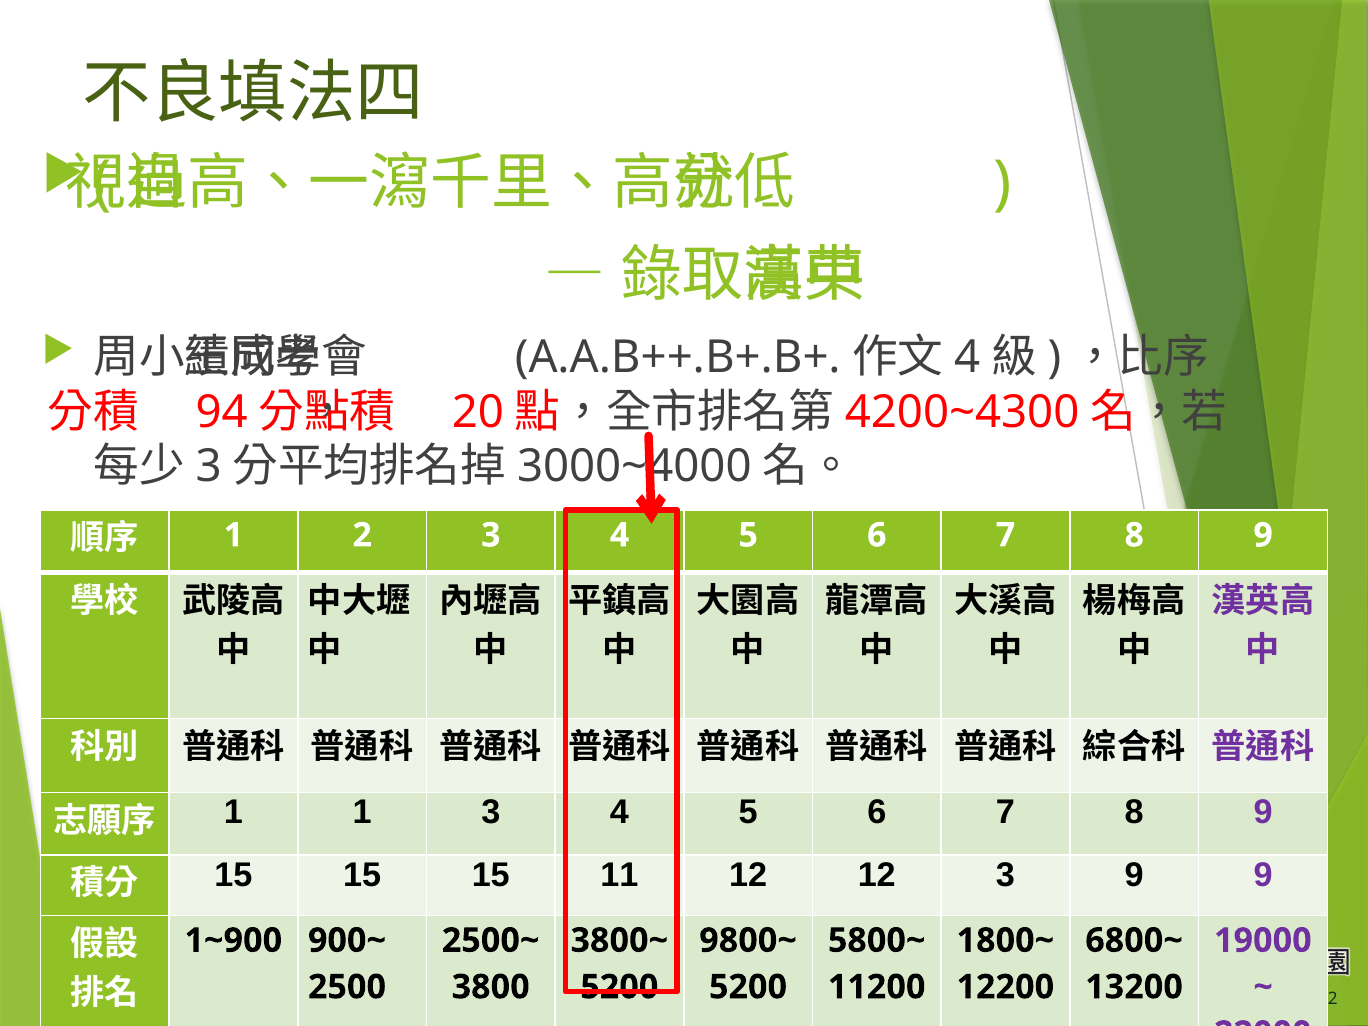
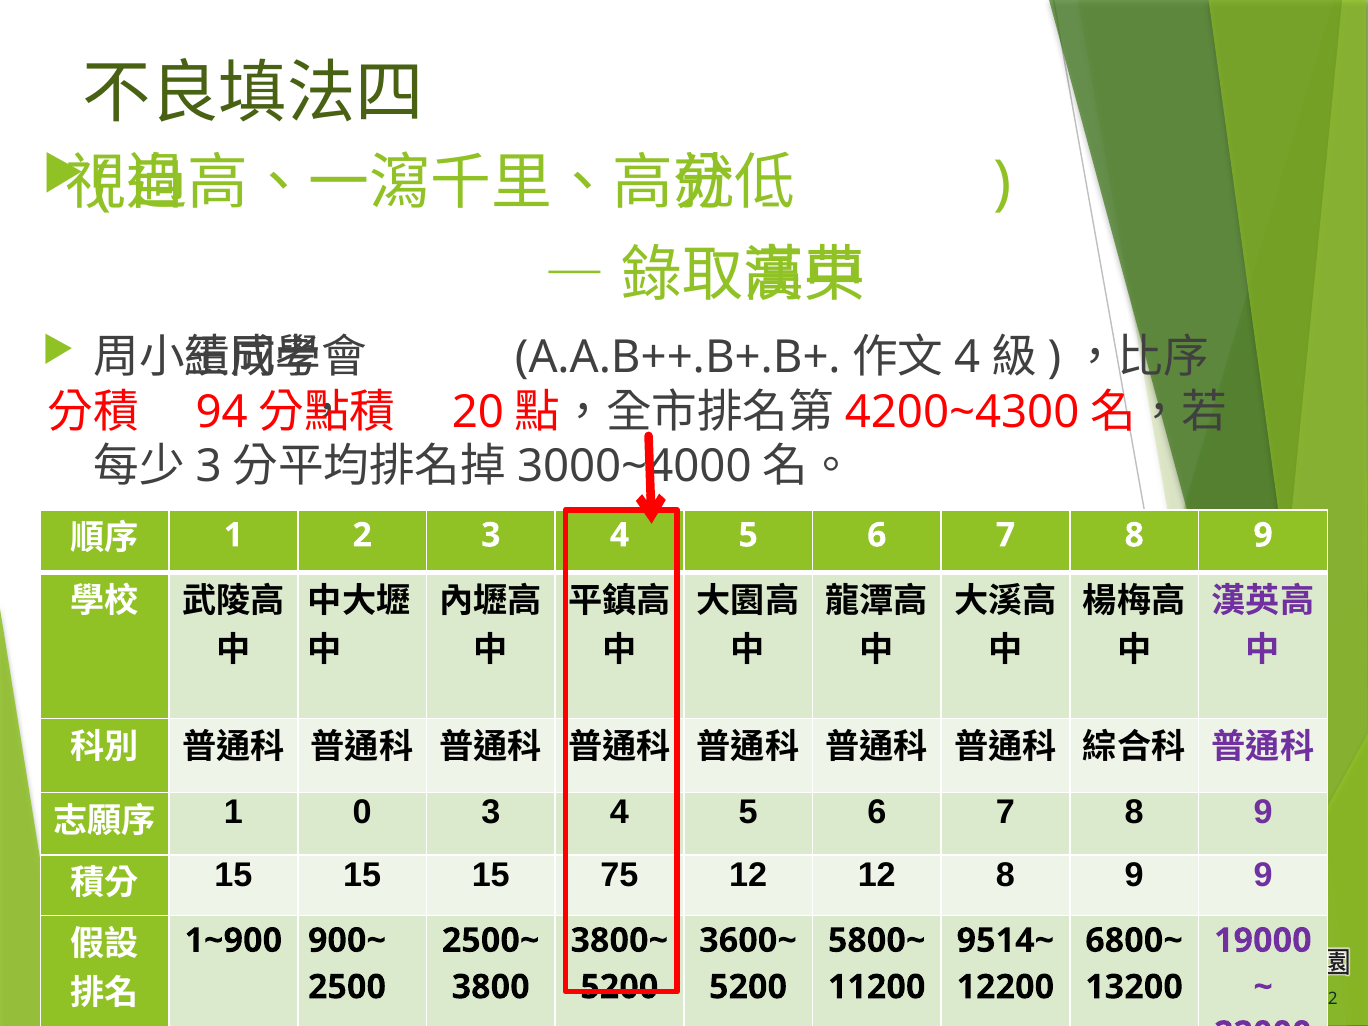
1 1: 1 -> 0 (362, 812)
11: 11 -> 75 (619, 875)
12 3: 3 -> 8 (1005, 875)
9800~: 9800~ -> 3600~ (748, 940)
1800~: 1800~ -> 9514~ (1005, 940)
